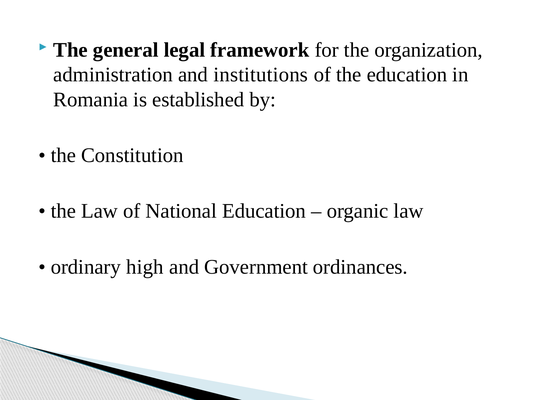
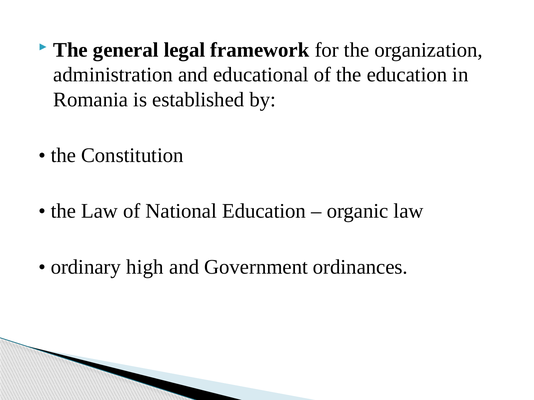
institutions: institutions -> educational (261, 75)
